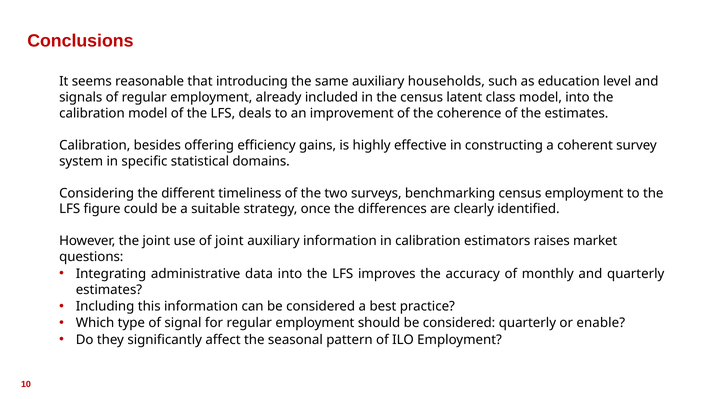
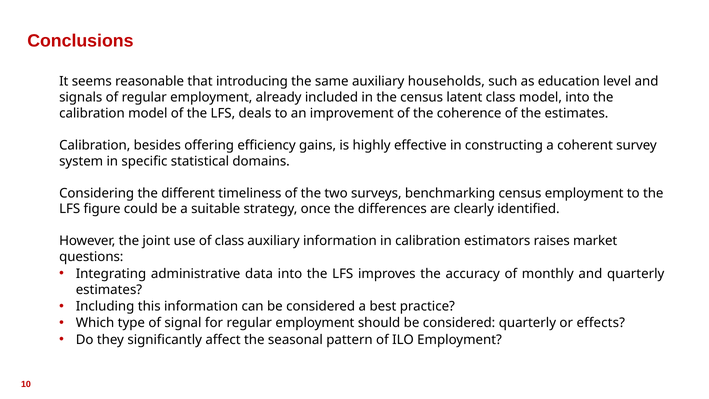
of joint: joint -> class (229, 241)
enable: enable -> effects (601, 323)
